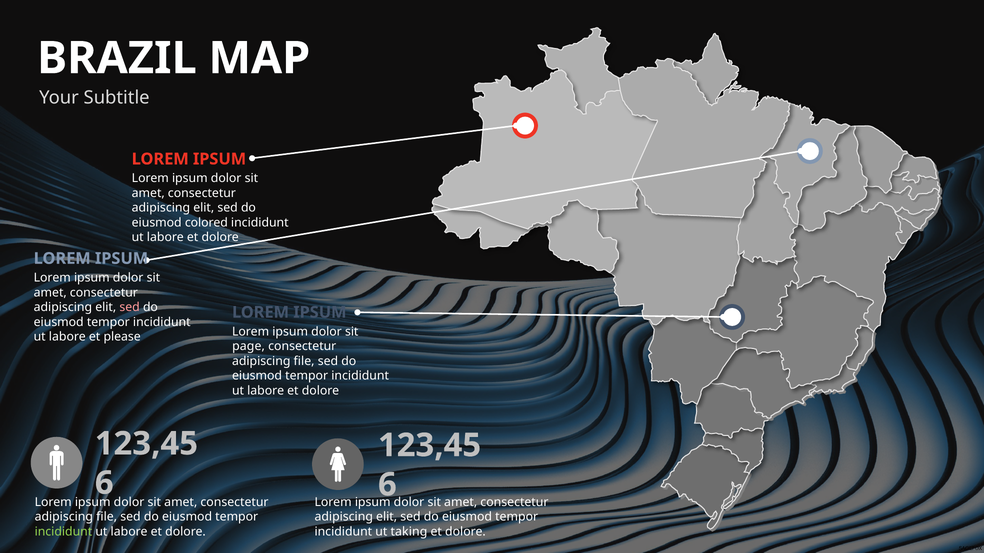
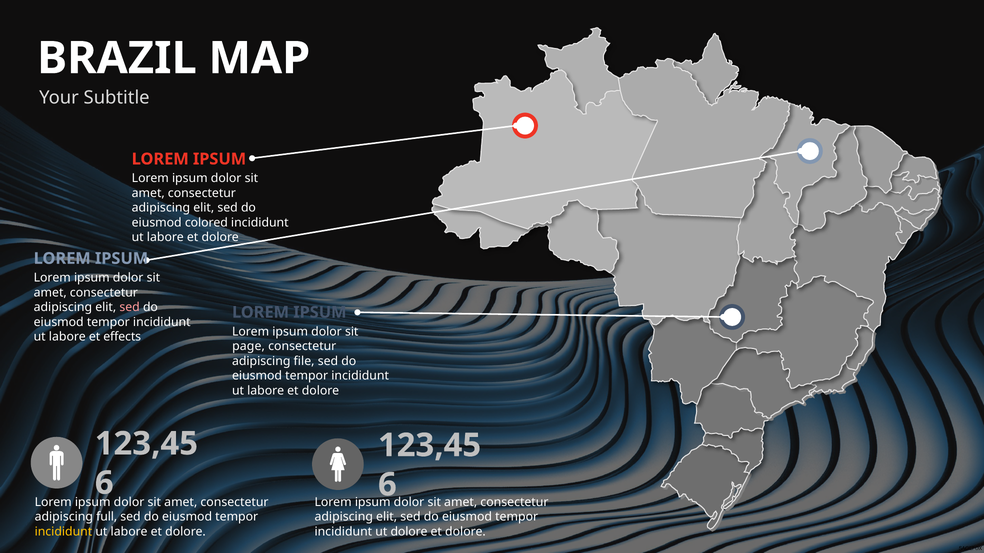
please: please -> effects (122, 337)
file: file -> full (107, 517)
incididunt colour: light green -> yellow (63, 532)
ut taking: taking -> dolore (409, 532)
